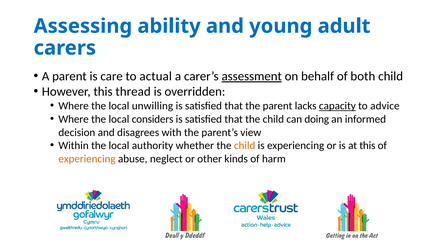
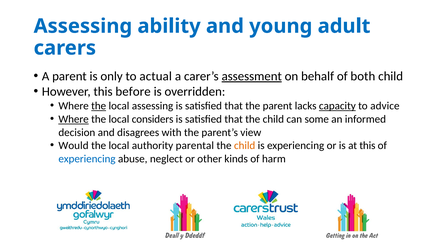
care: care -> only (112, 76)
thread: thread -> before (133, 92)
the underline: none -> present (99, 106)
local unwilling: unwilling -> assessing (153, 106)
Where underline: none -> present (74, 119)
doing: doing -> some (317, 119)
Within: Within -> Would (73, 146)
whether: whether -> parental (195, 146)
experiencing colour: orange -> blue (87, 159)
